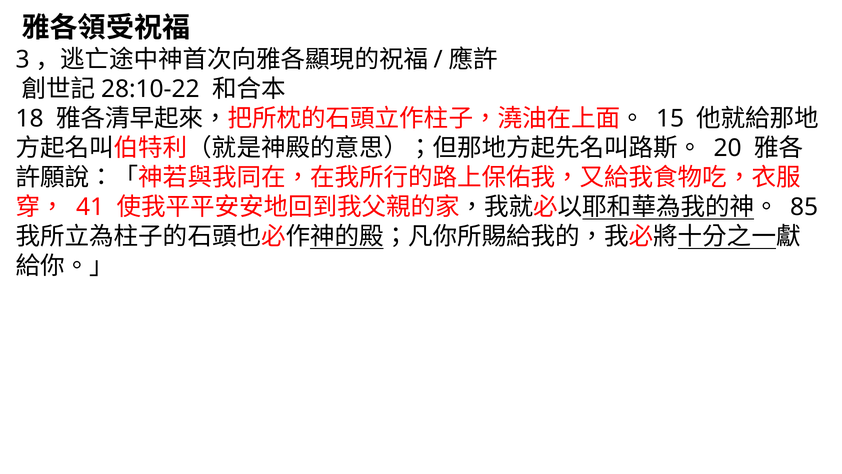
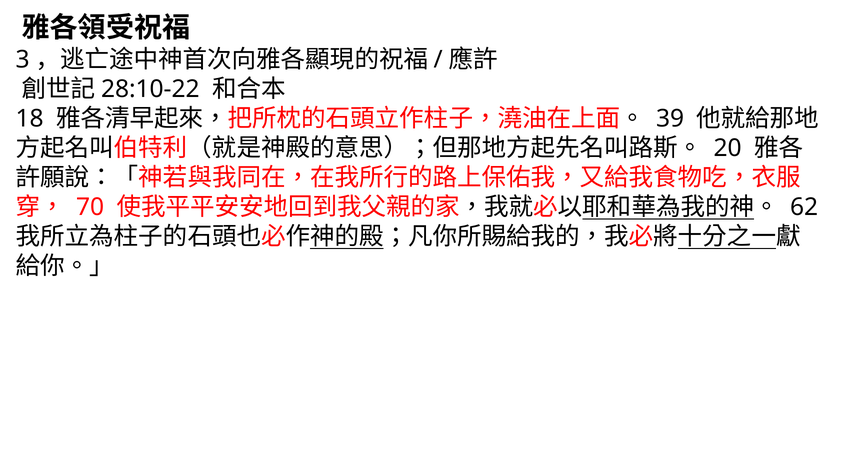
15: 15 -> 39 (670, 118)
41: 41 -> 70 (90, 207)
85: 85 -> 62 (804, 207)
